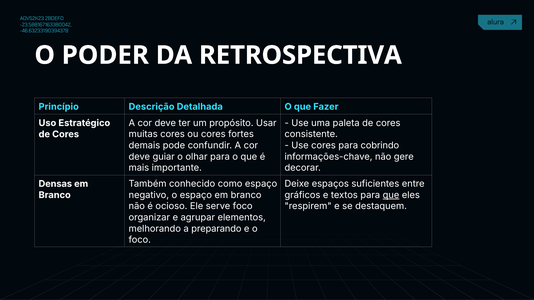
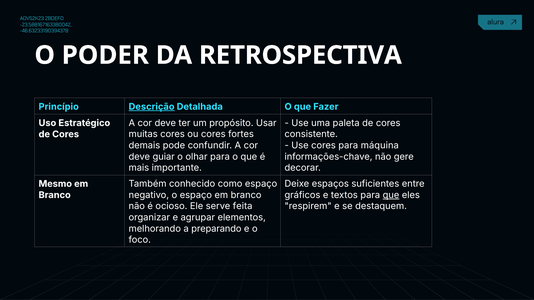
Descrição underline: none -> present (152, 107)
cobrindo: cobrindo -> máquina (380, 146)
Densas: Densas -> Mesmo (55, 184)
serve foco: foco -> feita (243, 206)
